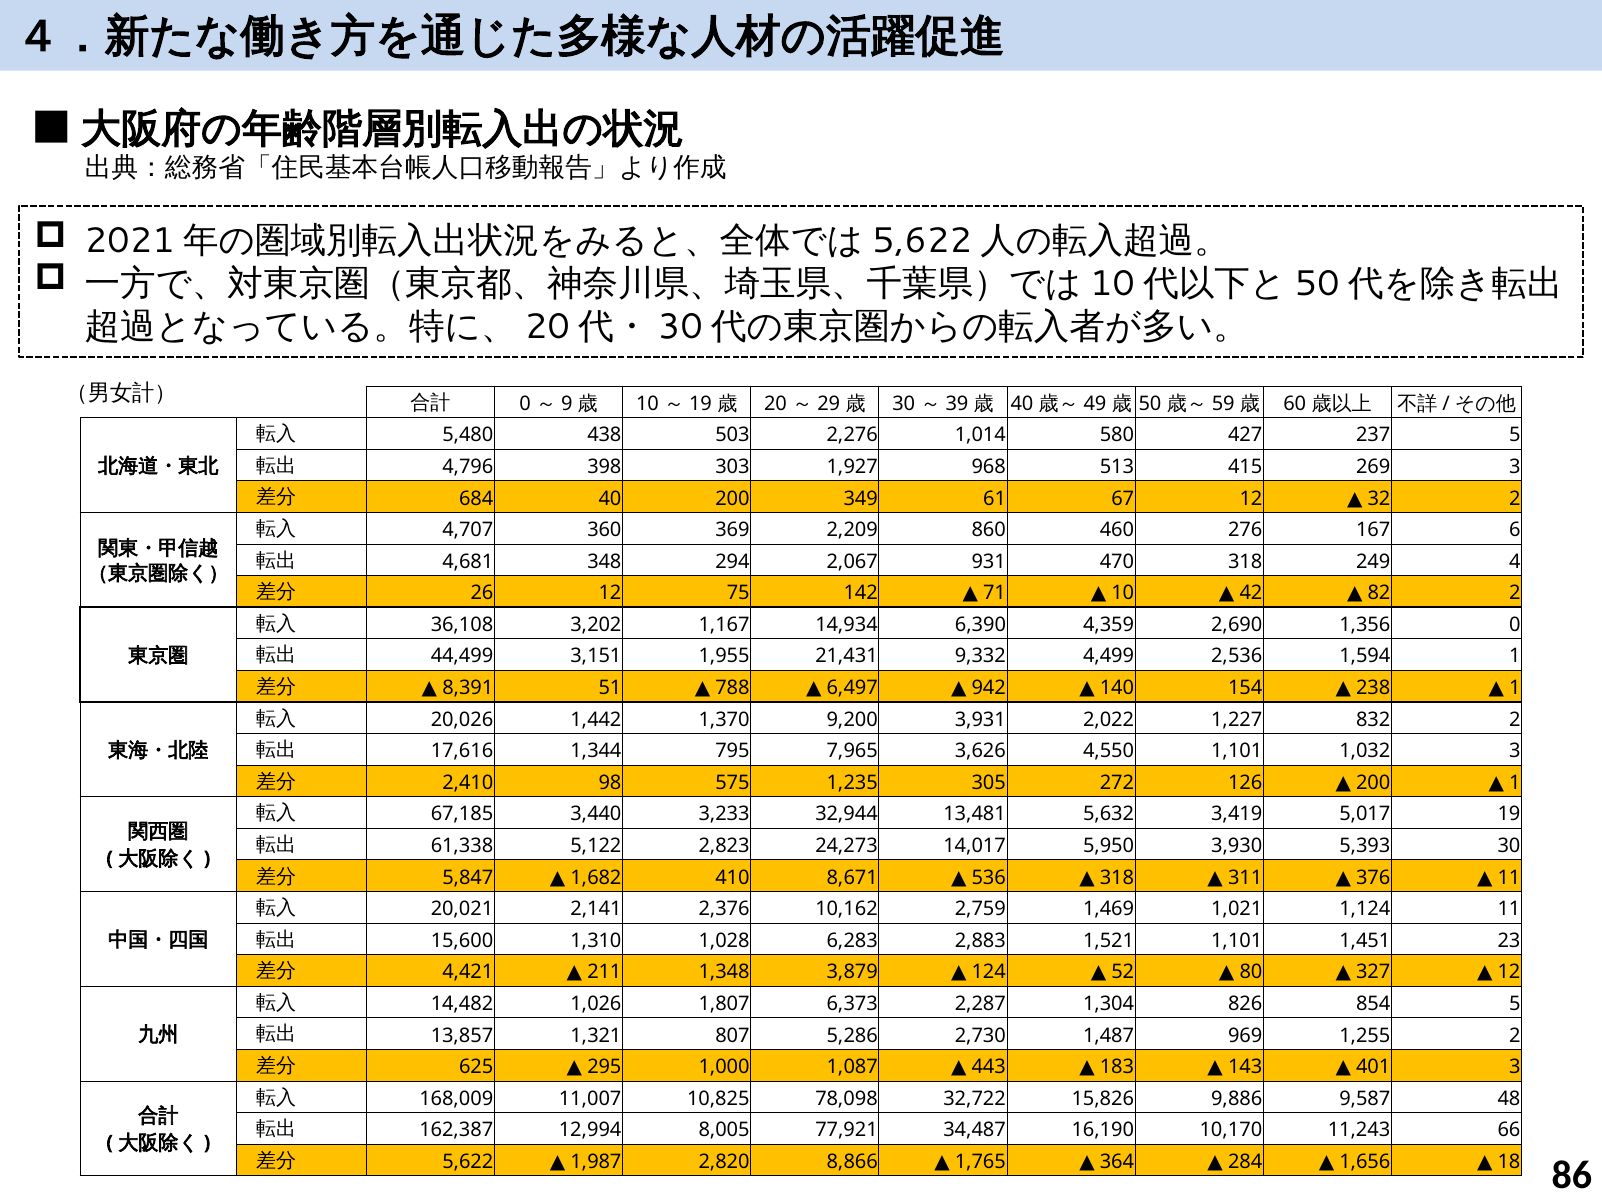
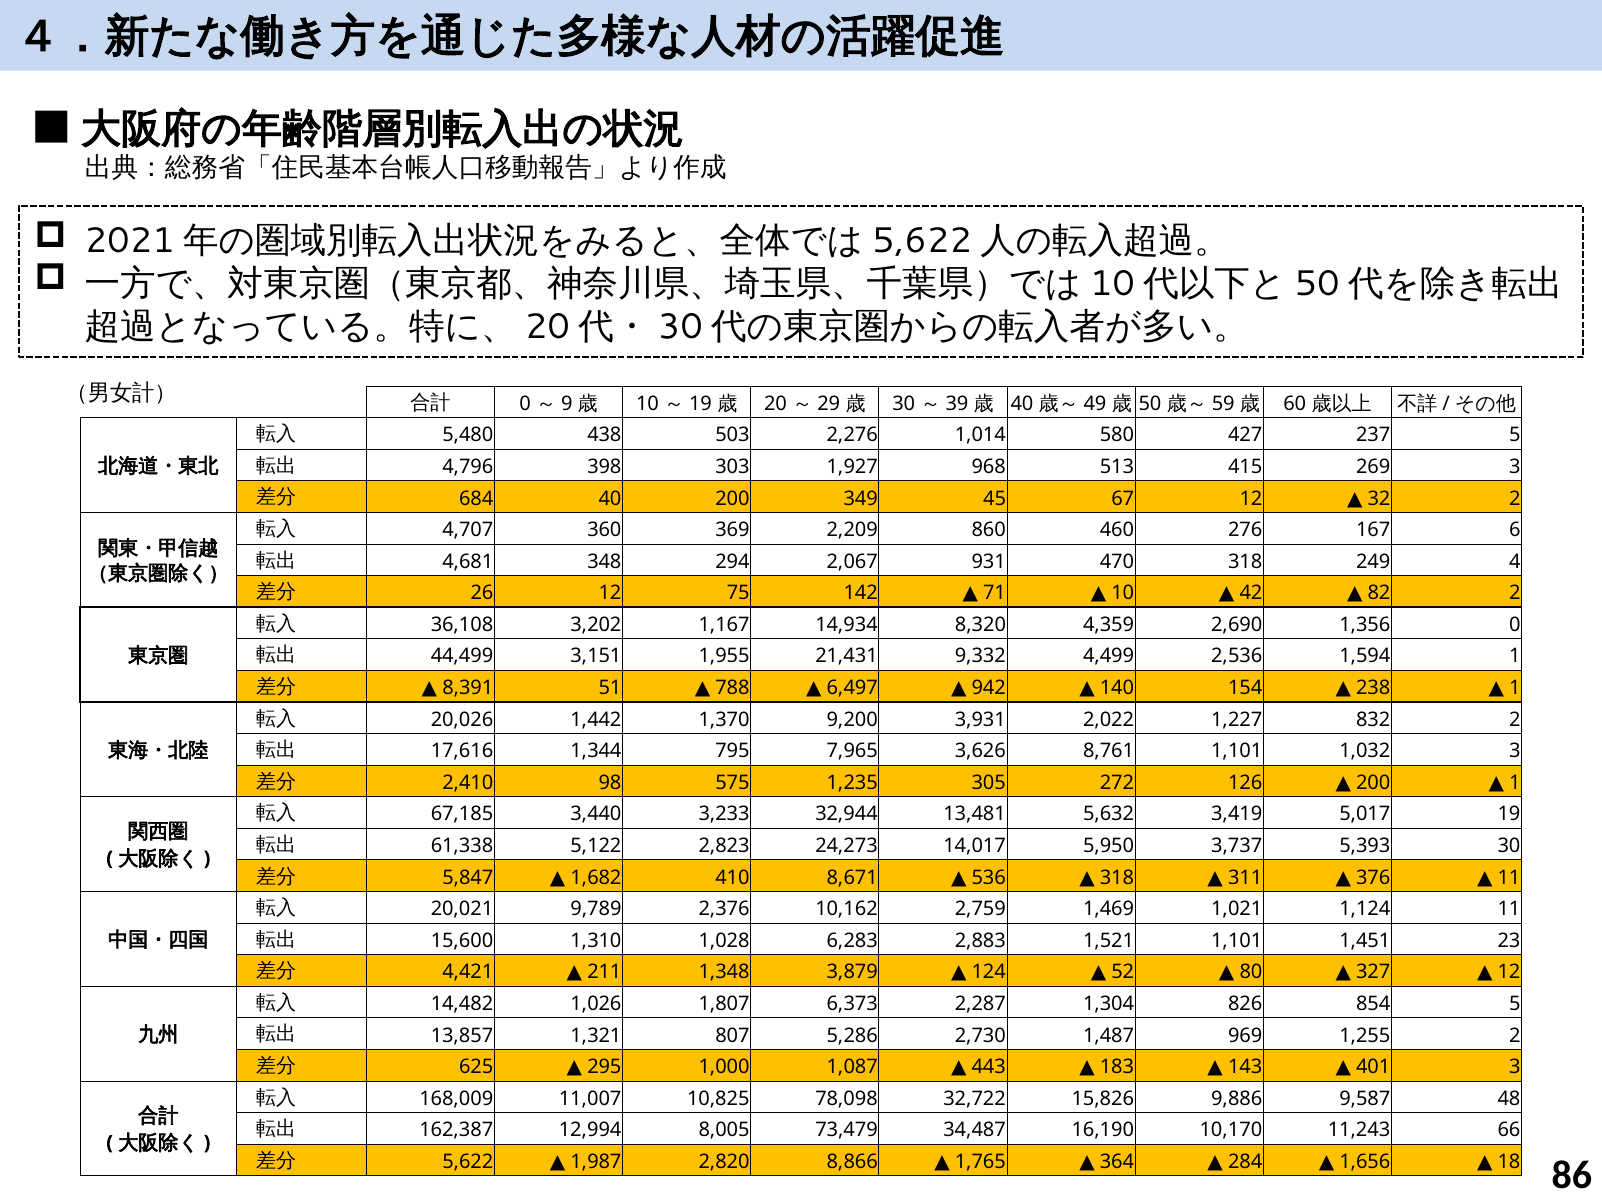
61: 61 -> 45 (995, 499)
6,390: 6,390 -> 8,320 (980, 625)
4,550: 4,550 -> 8,761 (1109, 751)
3,930: 3,930 -> 3,737 (1237, 846)
2,141: 2,141 -> 9,789 (596, 909)
77,921: 77,921 -> 73,479 (847, 1131)
